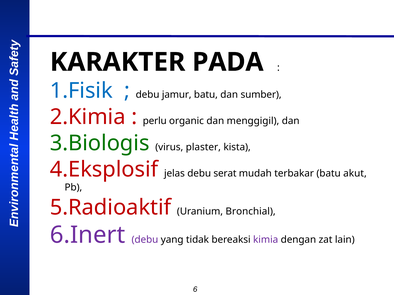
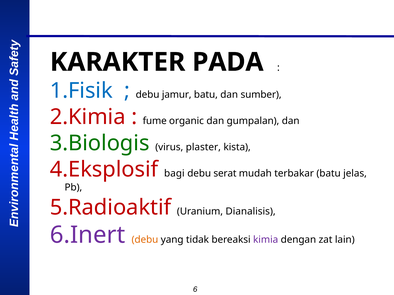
perlu: perlu -> fume (155, 121)
menggigil: menggigil -> gumpalan (253, 121)
jelas: jelas -> bagi (174, 174)
akut: akut -> jelas (355, 174)
Bronchial: Bronchial -> Dianalisis (251, 212)
debu colour: purple -> orange (145, 240)
